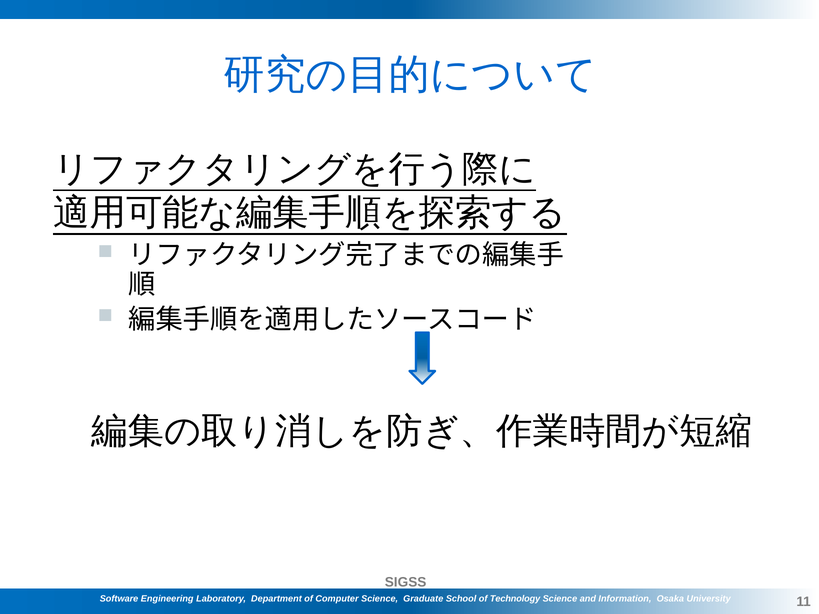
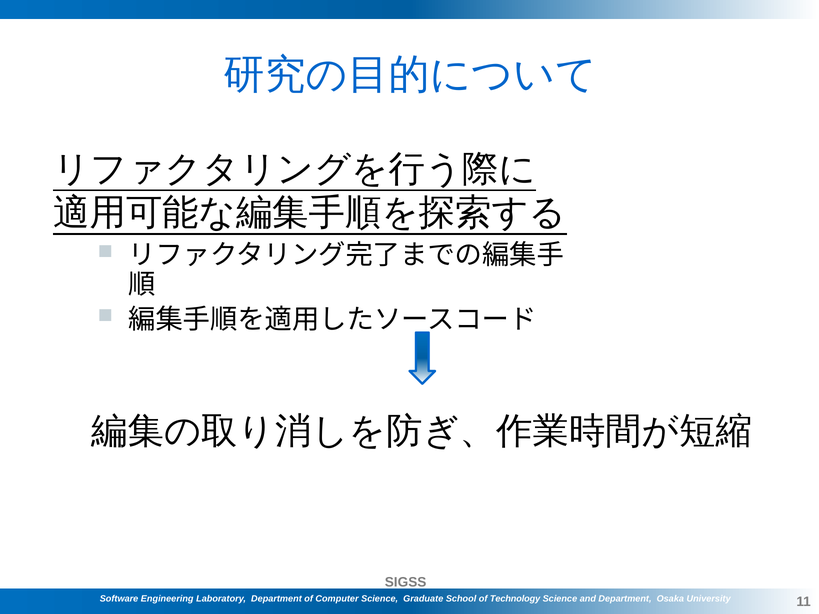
and Information: Information -> Department (625, 599)
